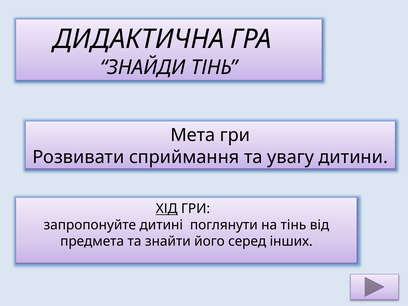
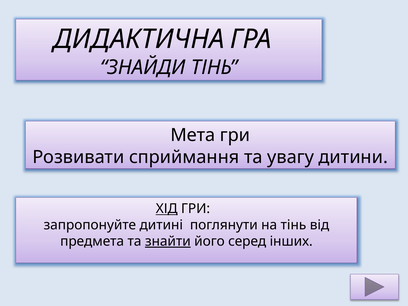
знайти underline: none -> present (168, 241)
